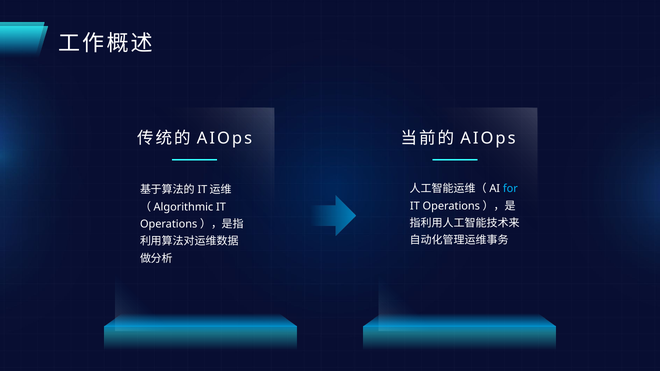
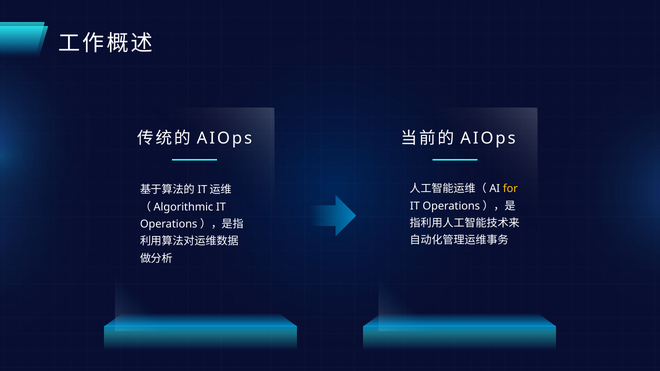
for colour: light blue -> yellow (510, 189)
